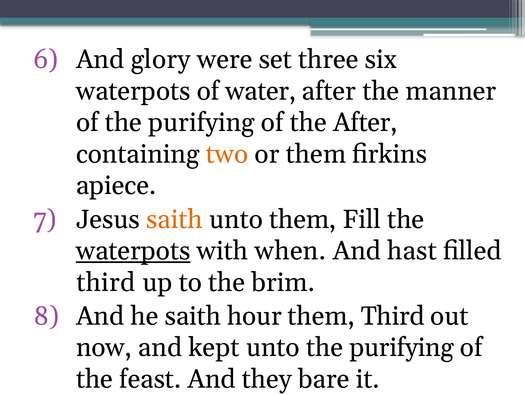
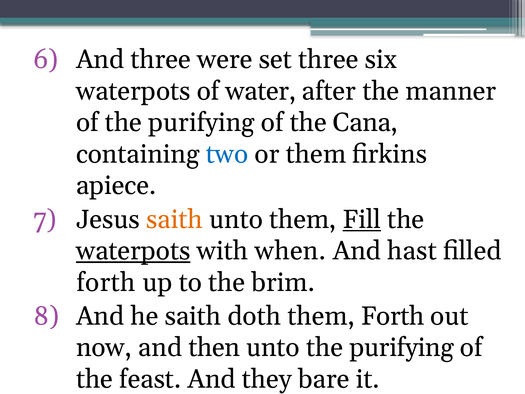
And glory: glory -> three (161, 60)
the After: After -> Cana (365, 123)
two colour: orange -> blue (227, 154)
Fill underline: none -> present (362, 219)
third: third -> forth (106, 282)
hour: hour -> doth (254, 316)
them Third: Third -> Forth (393, 316)
kept: kept -> then (214, 347)
